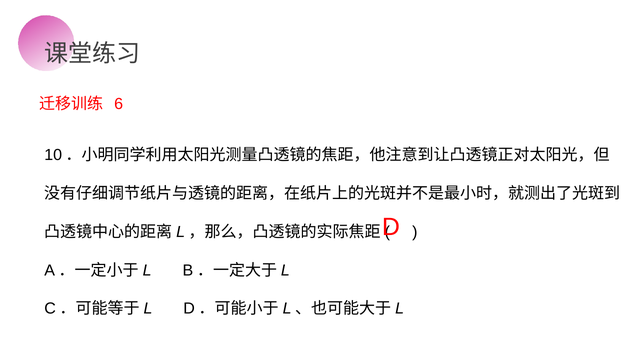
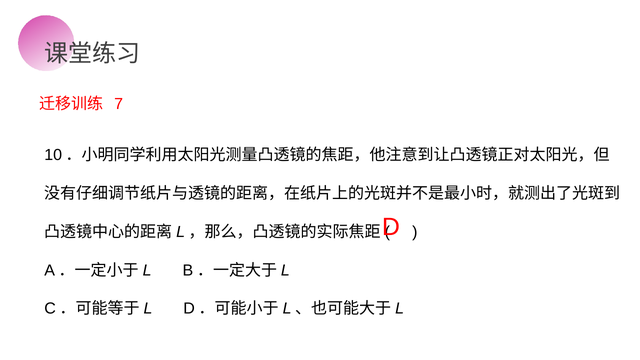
6: 6 -> 7 (119, 104)
